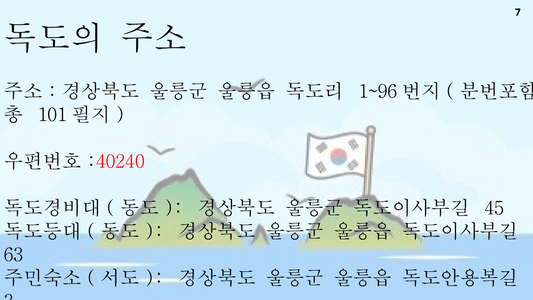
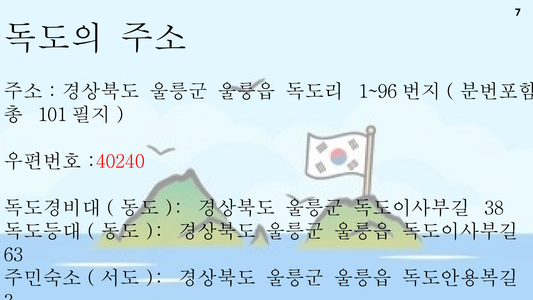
45: 45 -> 38 (494, 208)
